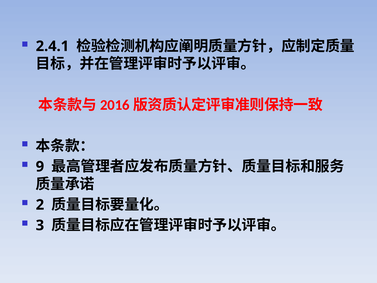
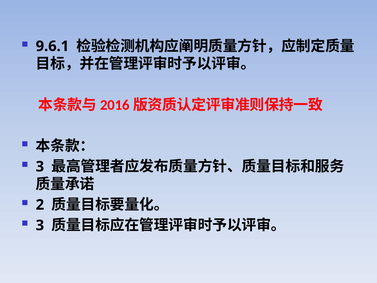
2.4.1: 2.4.1 -> 9.6.1 (52, 46)
9: 9 -> 3 (40, 166)
